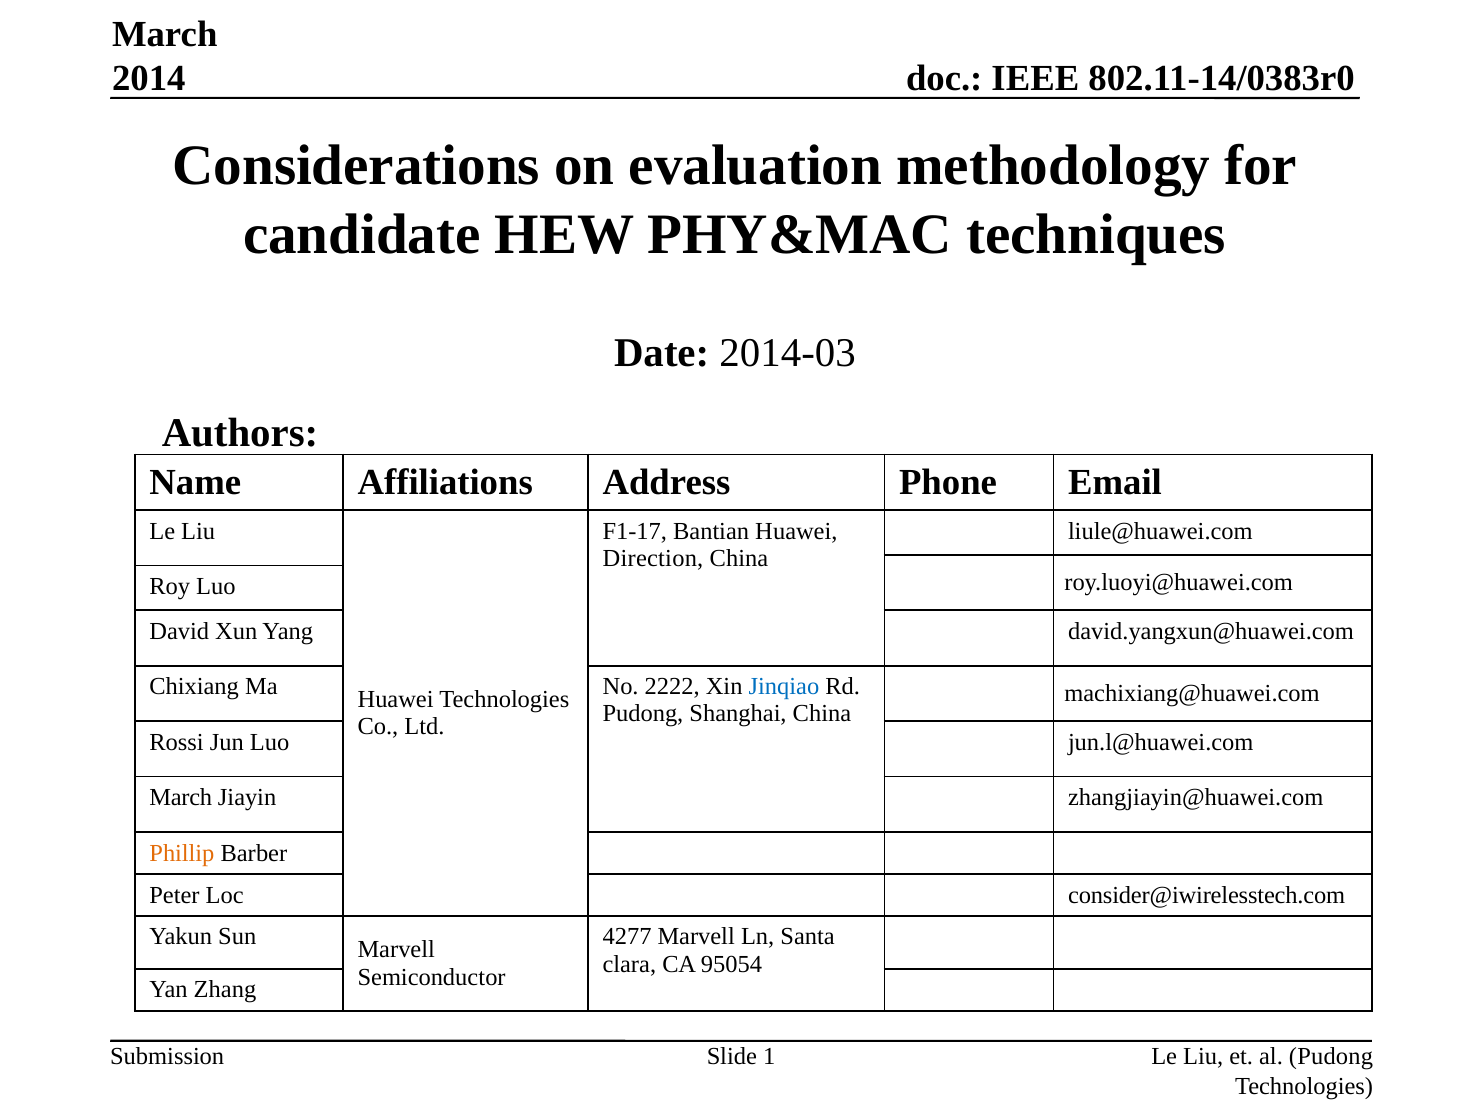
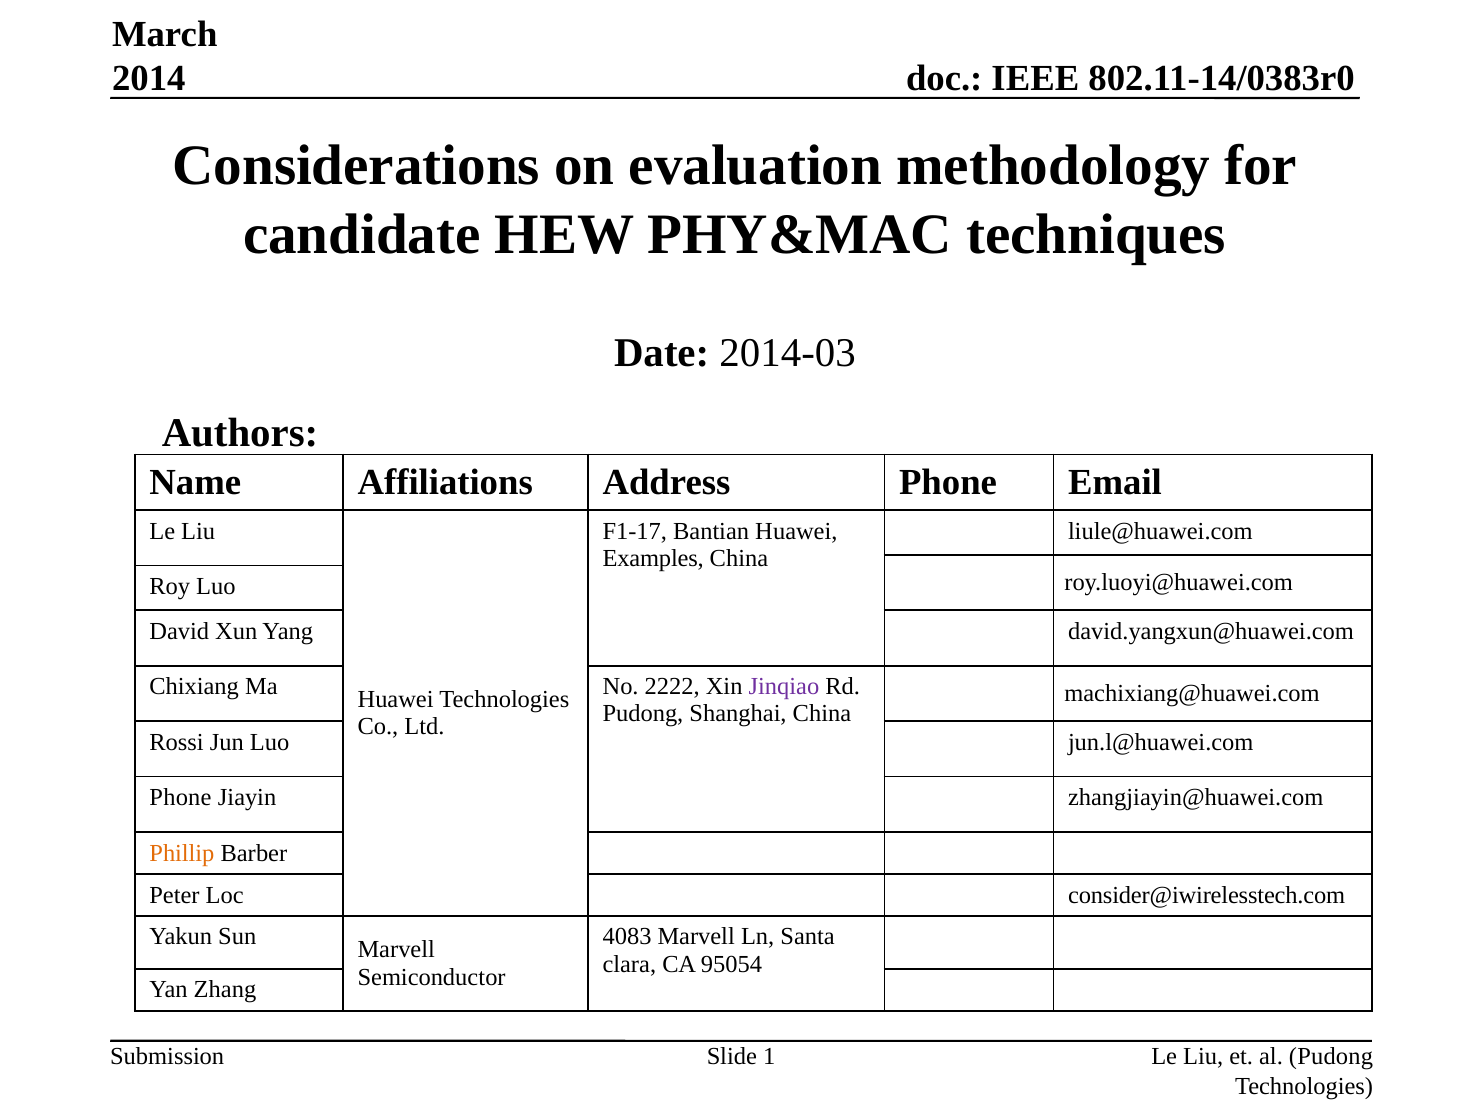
Direction: Direction -> Examples (653, 559)
Jinqiao colour: blue -> purple (784, 687)
March: March -> Phone (181, 798)
4277: 4277 -> 4083 (627, 937)
